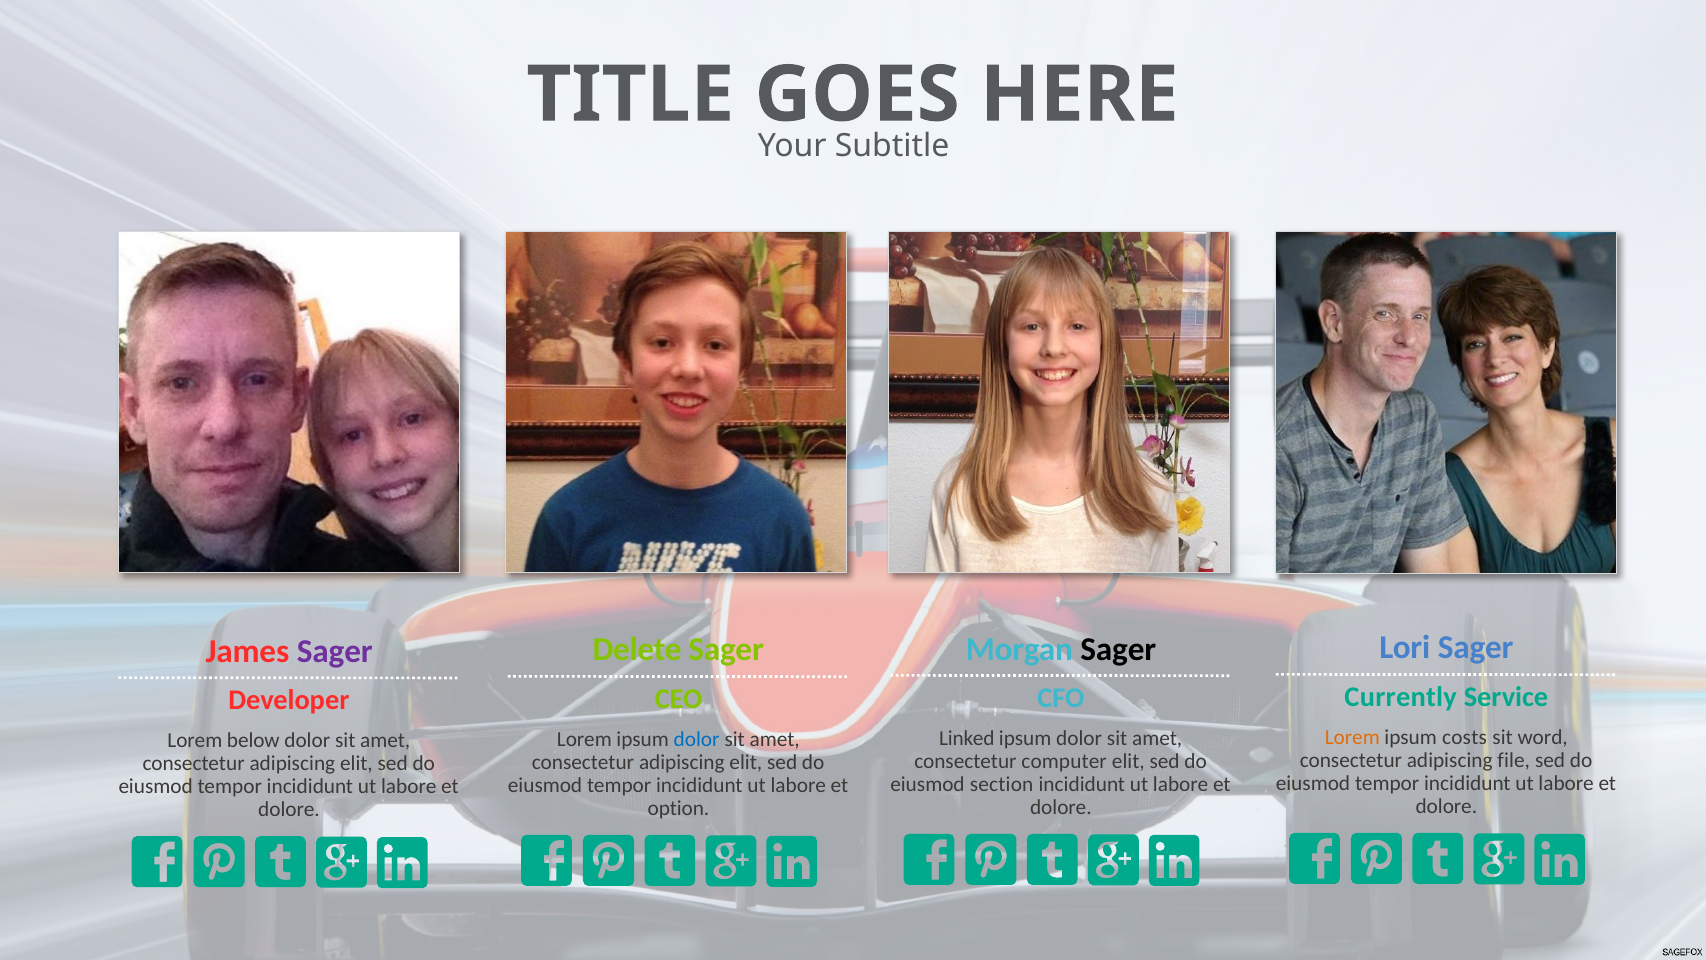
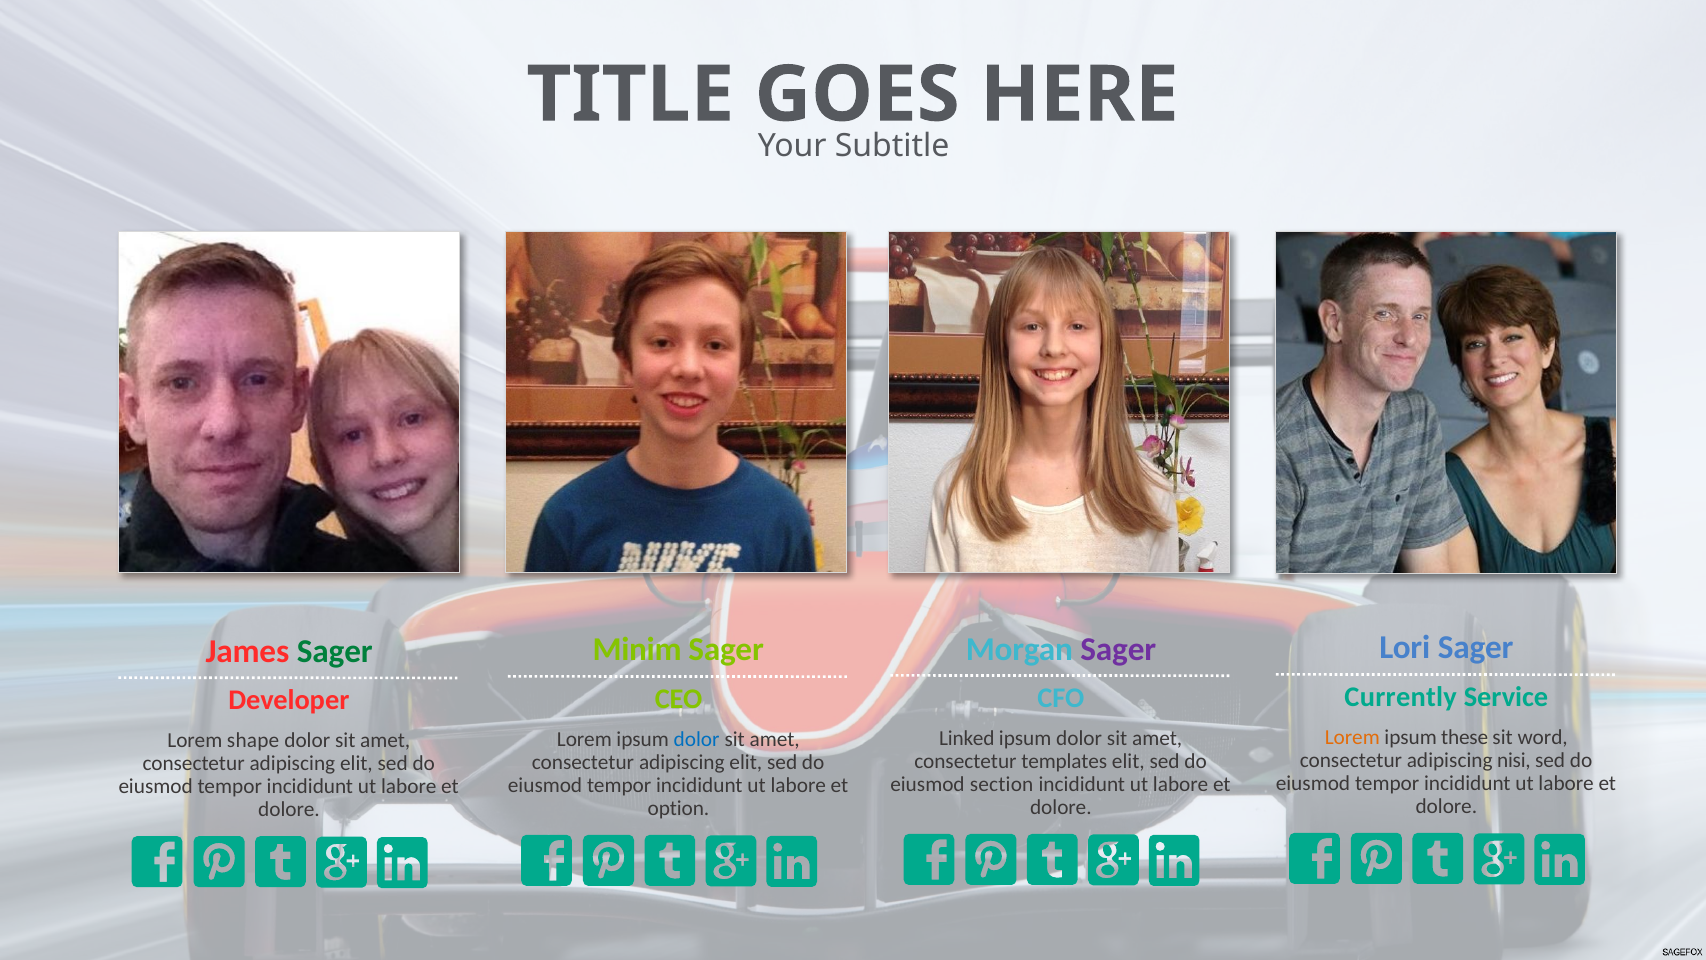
Sager colour: black -> purple (1118, 649)
Delete: Delete -> Minim (637, 650)
Sager colour: purple -> green (335, 651)
costs: costs -> these (1465, 737)
below: below -> shape (253, 740)
file: file -> nisi (1514, 760)
computer: computer -> templates (1064, 761)
